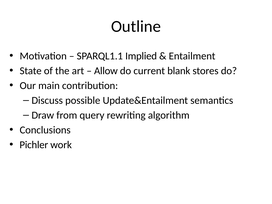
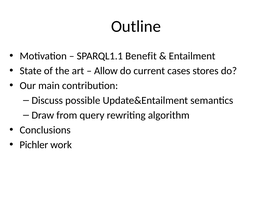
Implied: Implied -> Benefit (141, 56)
blank: blank -> cases (179, 71)
